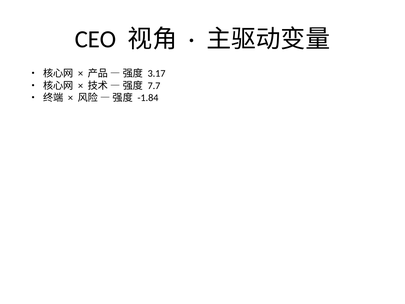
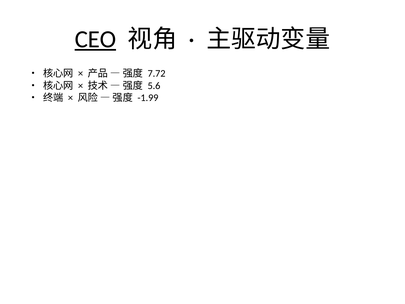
CEO underline: none -> present (95, 39)
3.17: 3.17 -> 7.72 (157, 74)
7.7: 7.7 -> 5.6 (154, 86)
-1.84: -1.84 -> -1.99 (148, 98)
